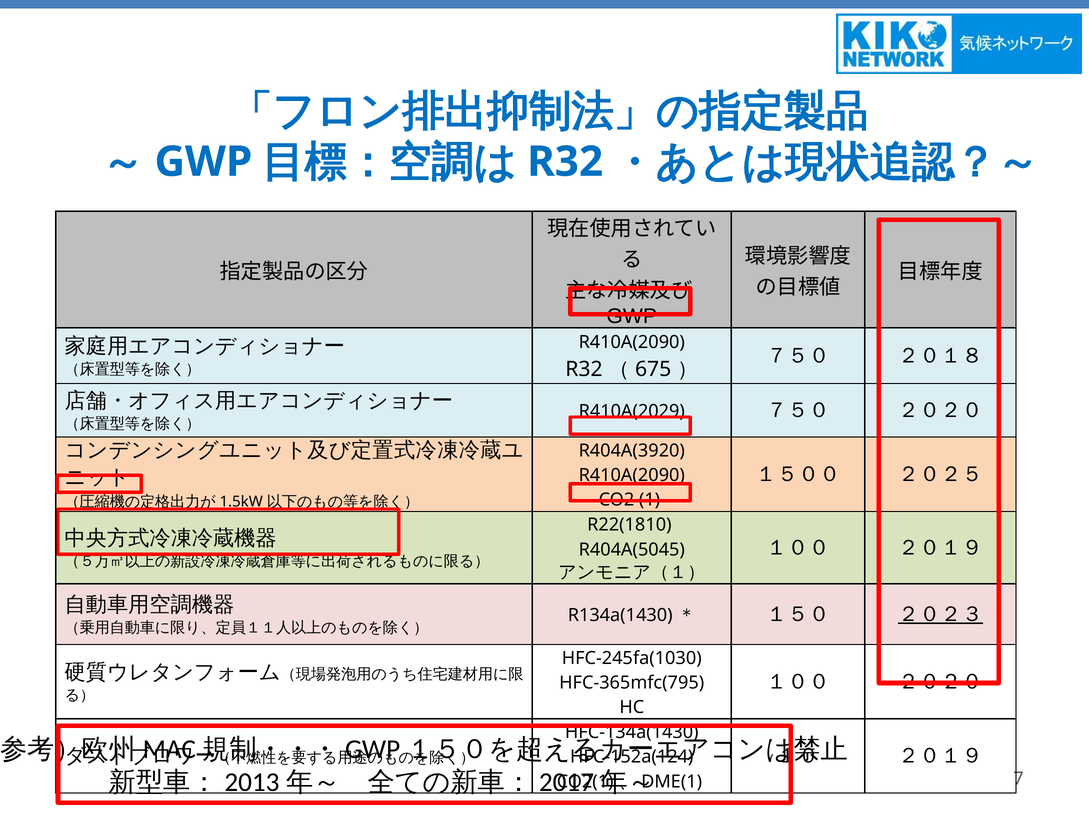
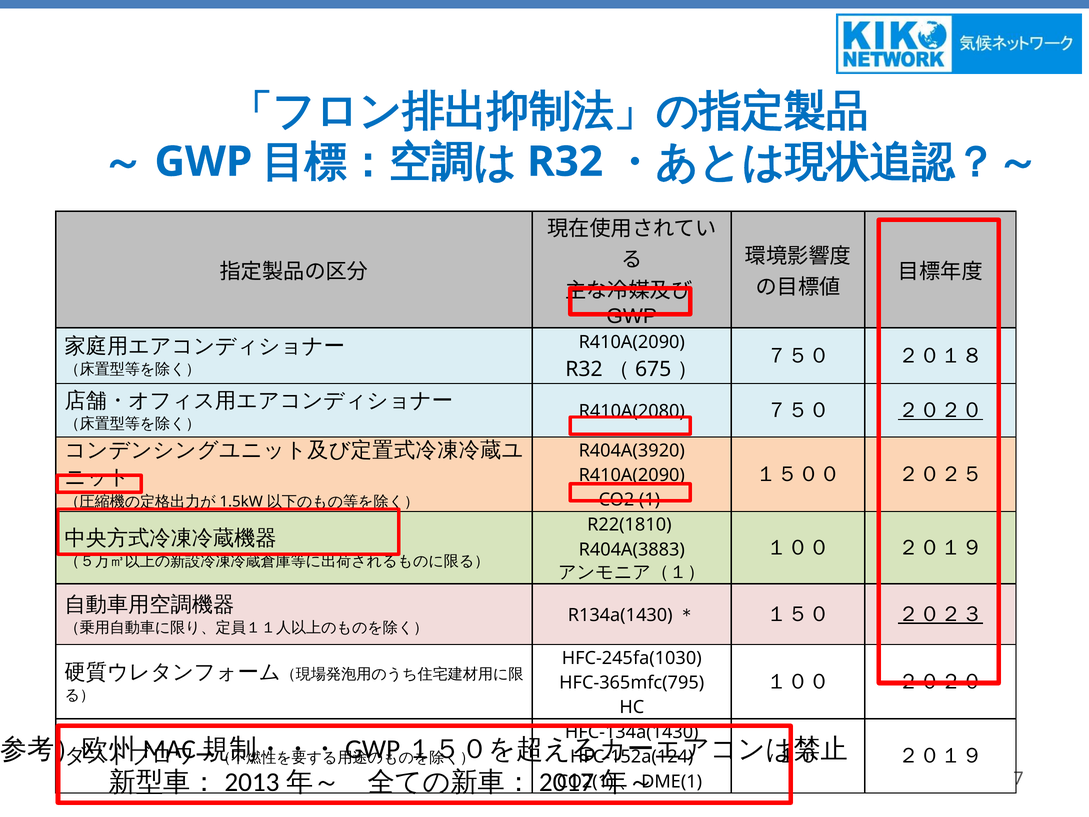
R410A(2029: R410A(2029 -> R410A(2080 (632, 411)
２０２０ underline: none -> present (940, 410)
R404A(5045: R404A(5045 -> R404A(3883 (632, 549)
